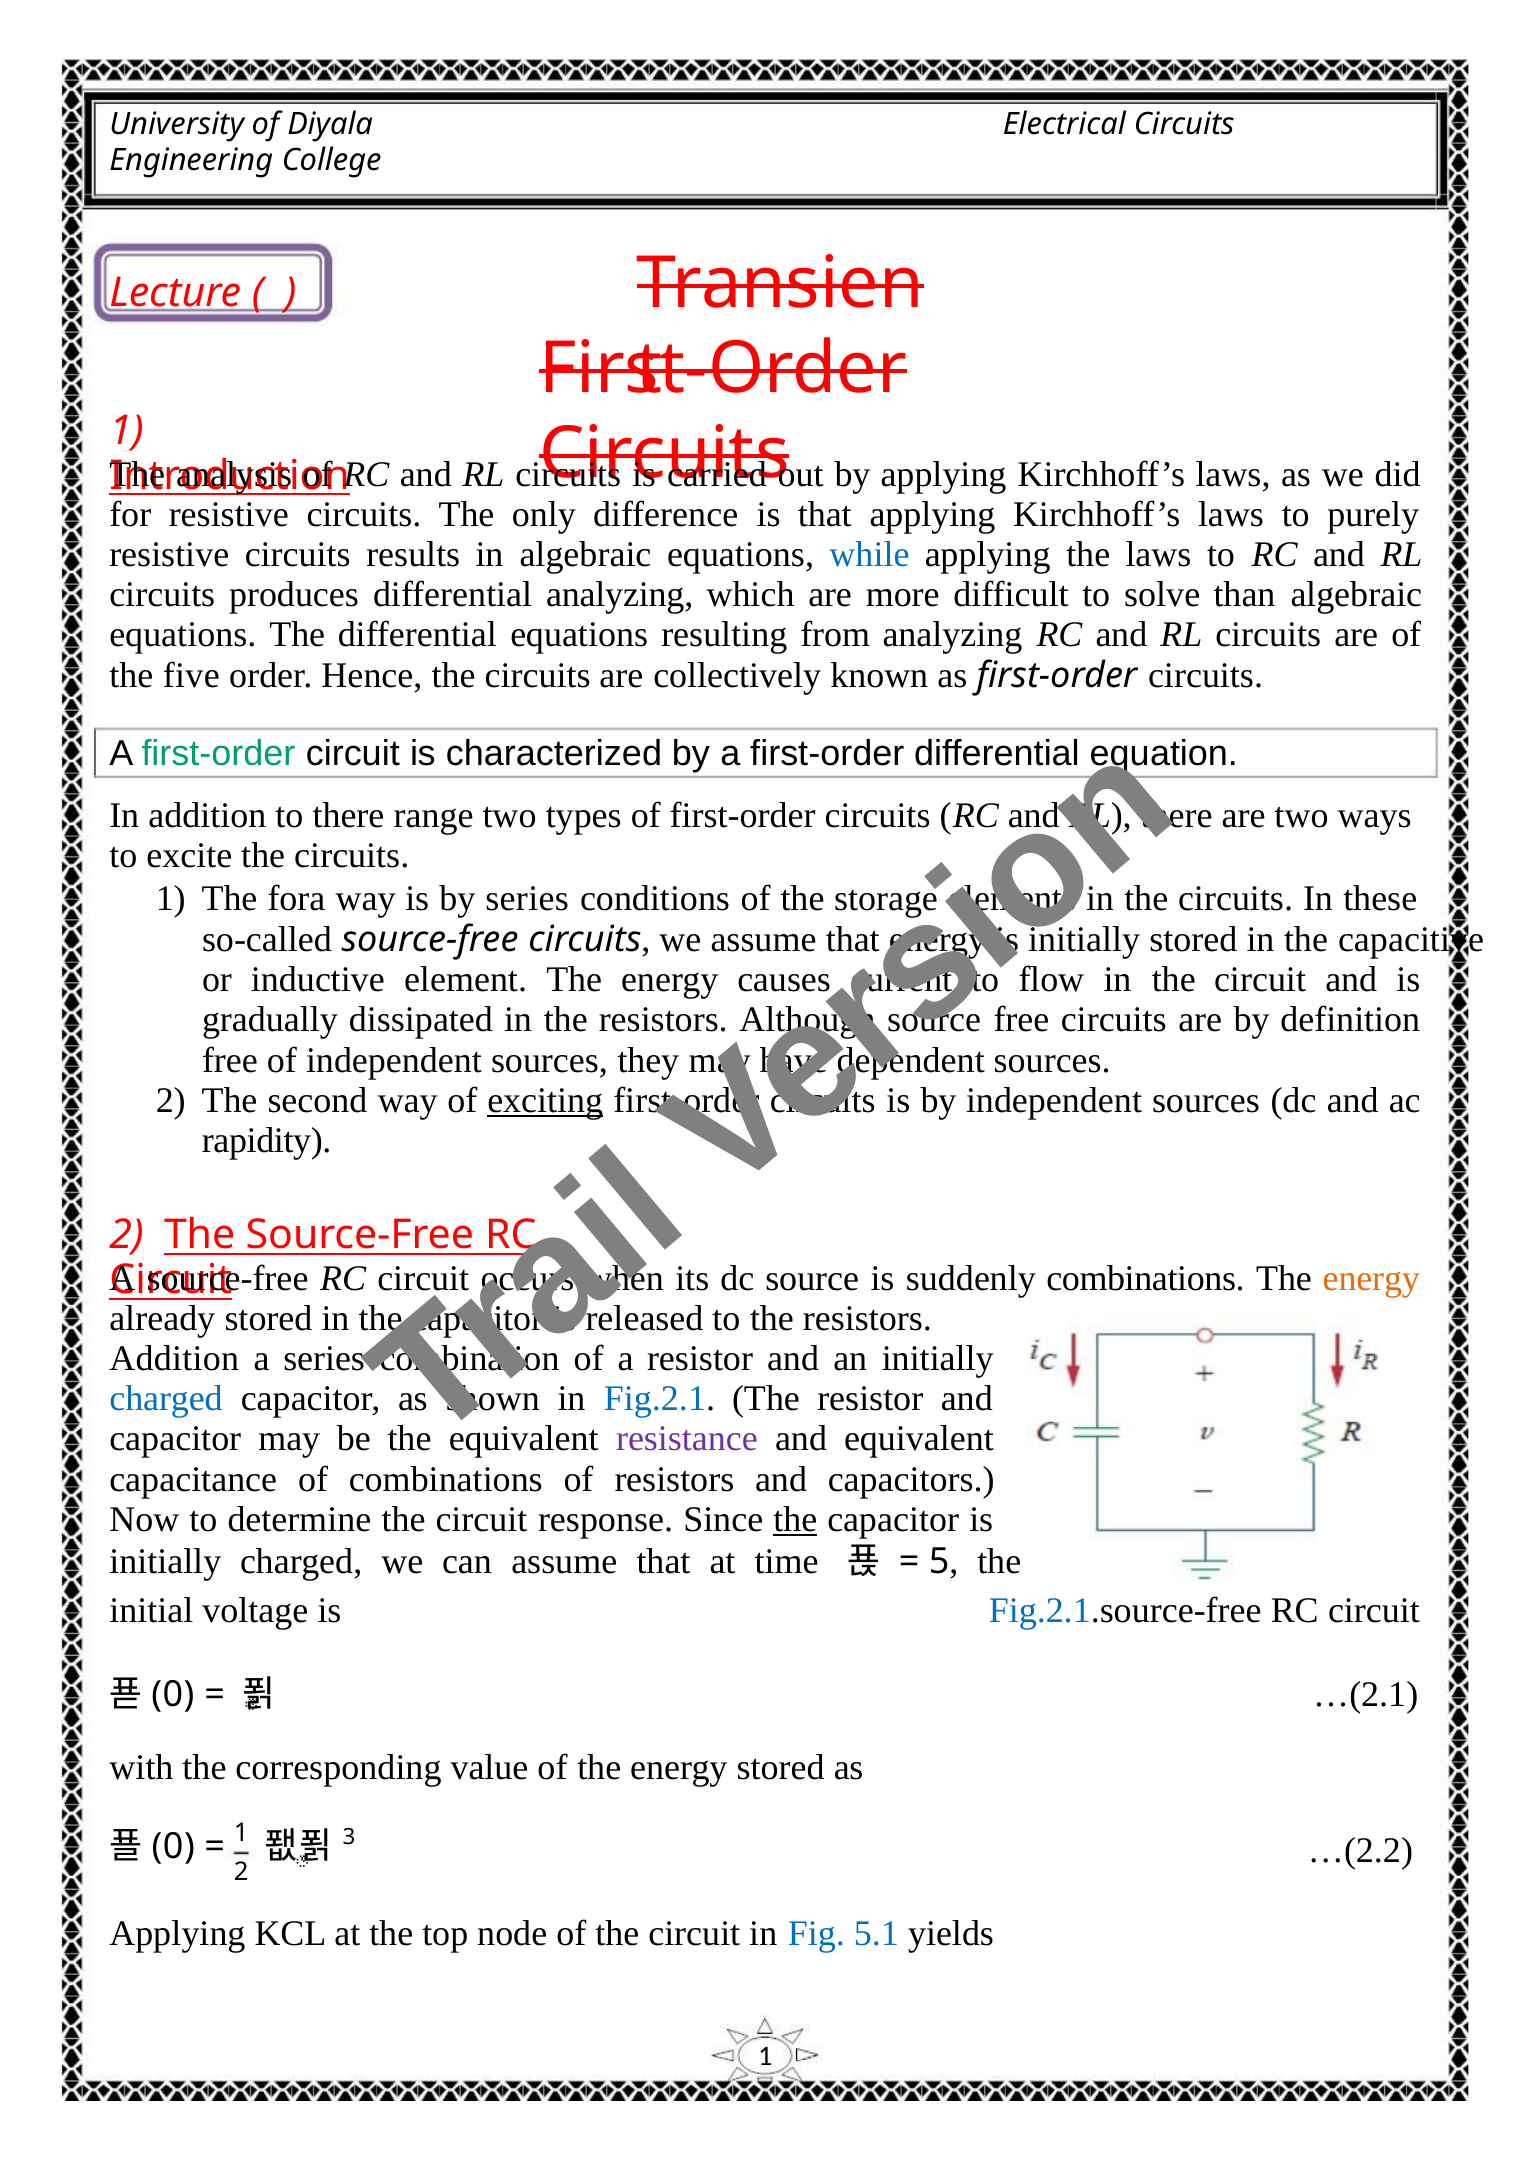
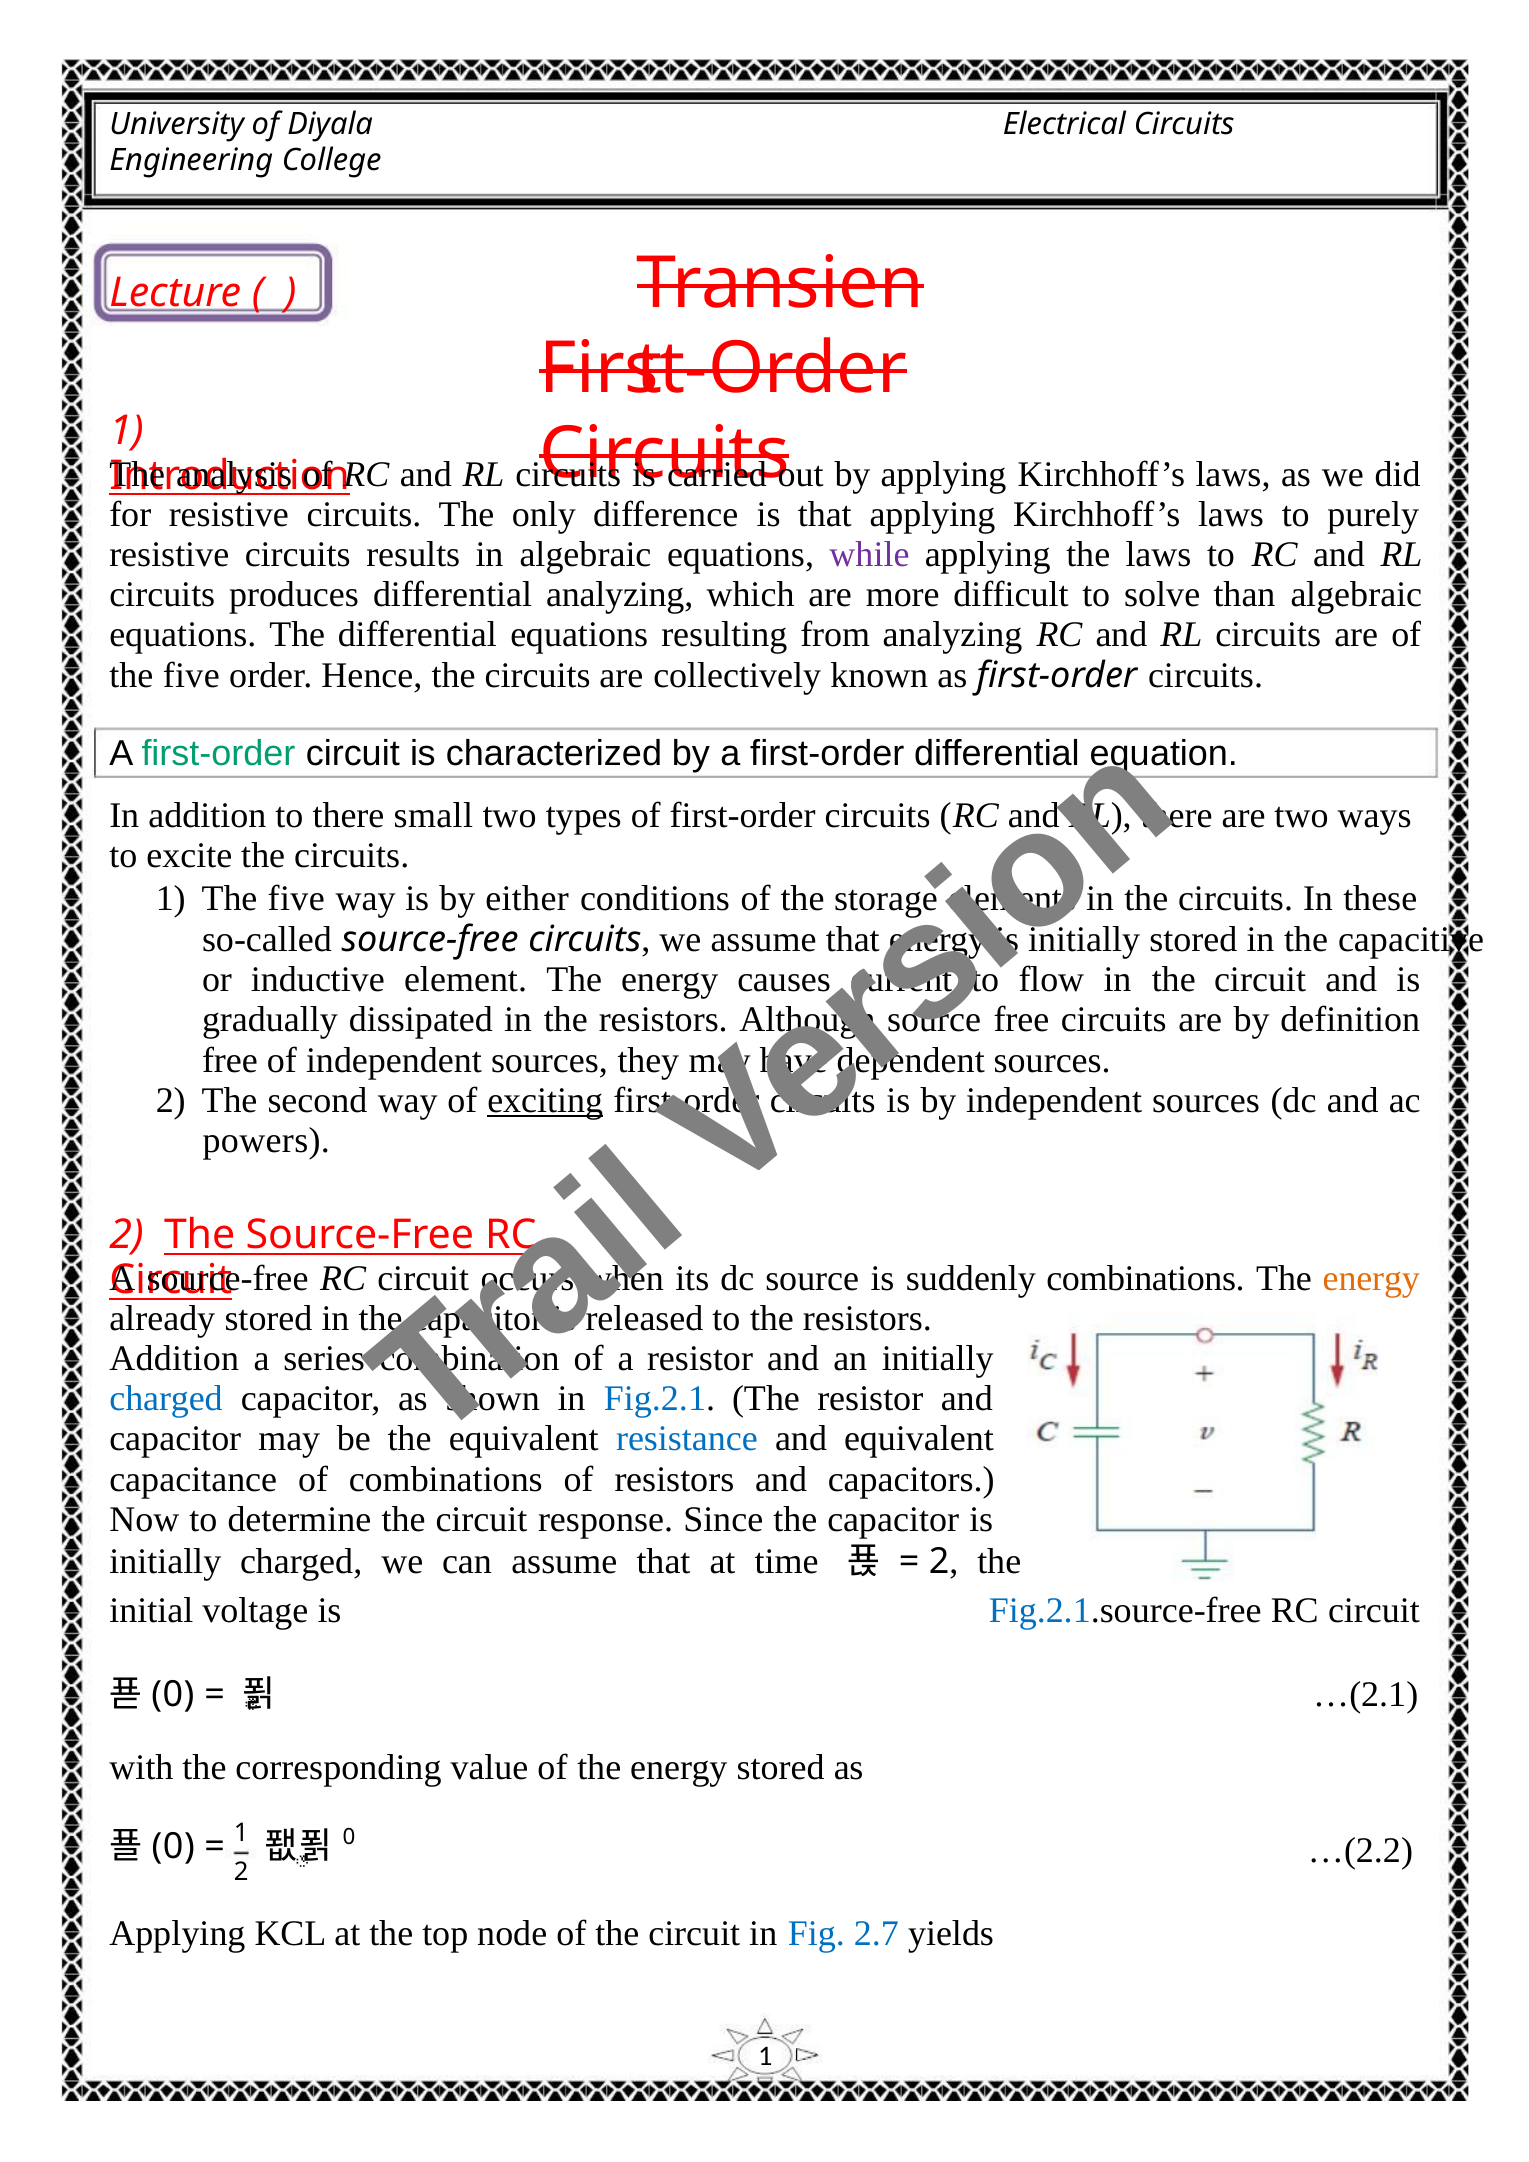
while colour: blue -> purple (869, 554)
range: range -> small (433, 816)
1 The fora: fora -> five (296, 898)
by series: series -> either (527, 898)
rapidity: rapidity -> powers (266, 1140)
resistance colour: purple -> blue (687, 1438)
the underline: present -> none (795, 1519)
5: 5 -> 2 (939, 1561)
3: 3 -> 0 (349, 1836)
5.1: 5.1 -> 2.7 (876, 1933)
